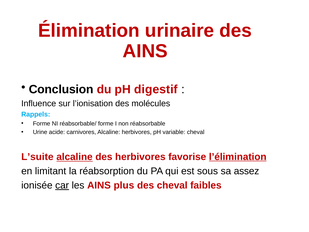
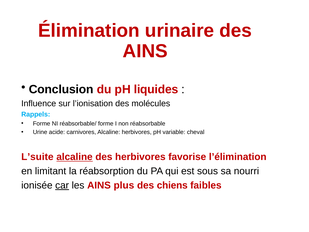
digestif: digestif -> liquides (156, 89)
l’élimination underline: present -> none (238, 157)
assez: assez -> nourri (246, 171)
des cheval: cheval -> chiens (172, 185)
